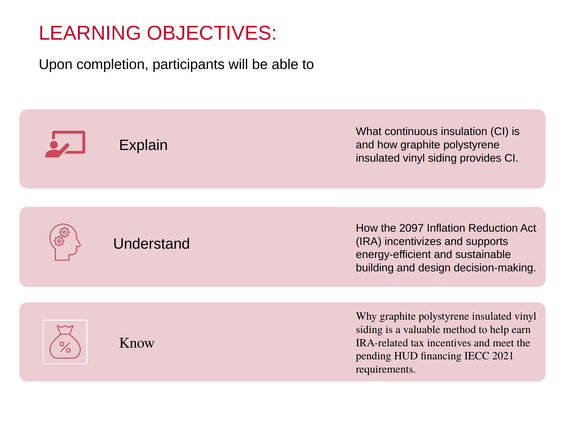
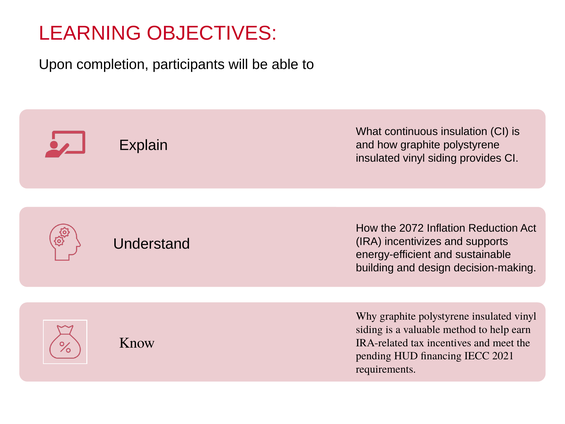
2097: 2097 -> 2072 (411, 228)
